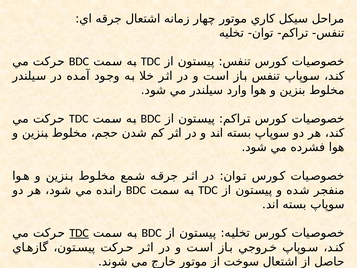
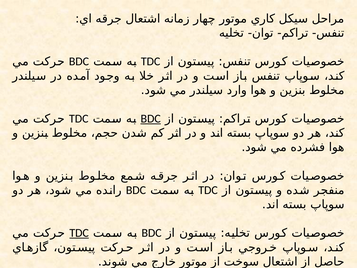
BDC underline: none -> present (151, 119)
